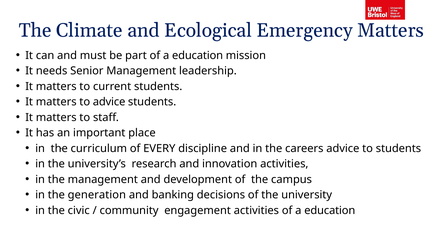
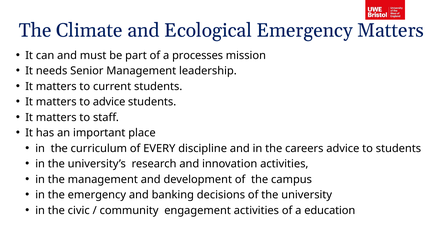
part of a education: education -> processes (198, 56)
the generation: generation -> emergency (97, 195)
